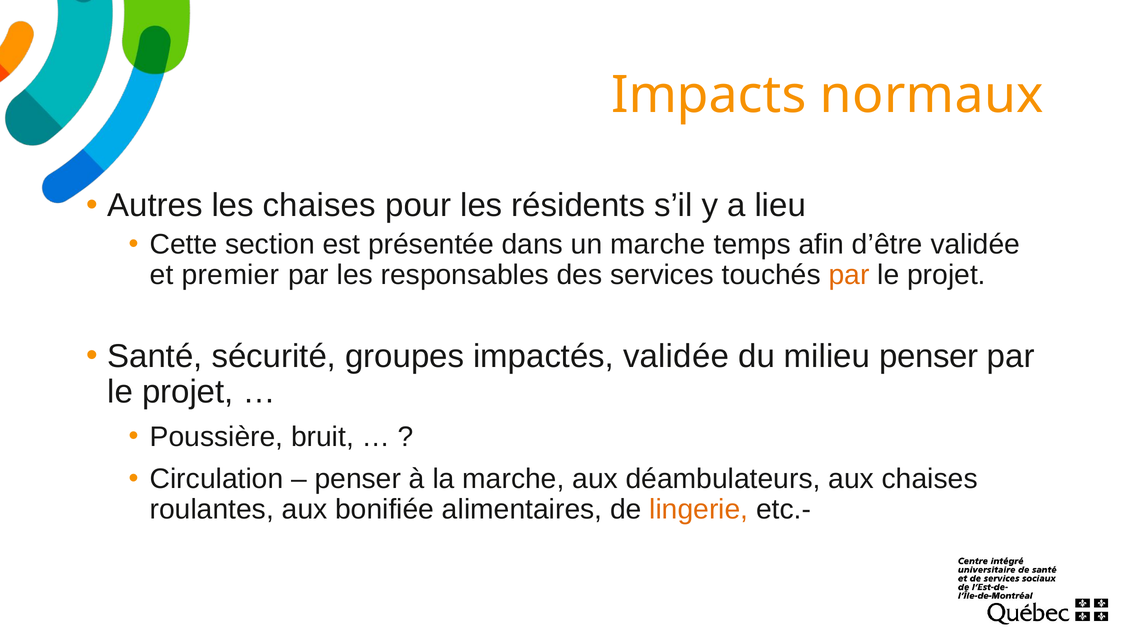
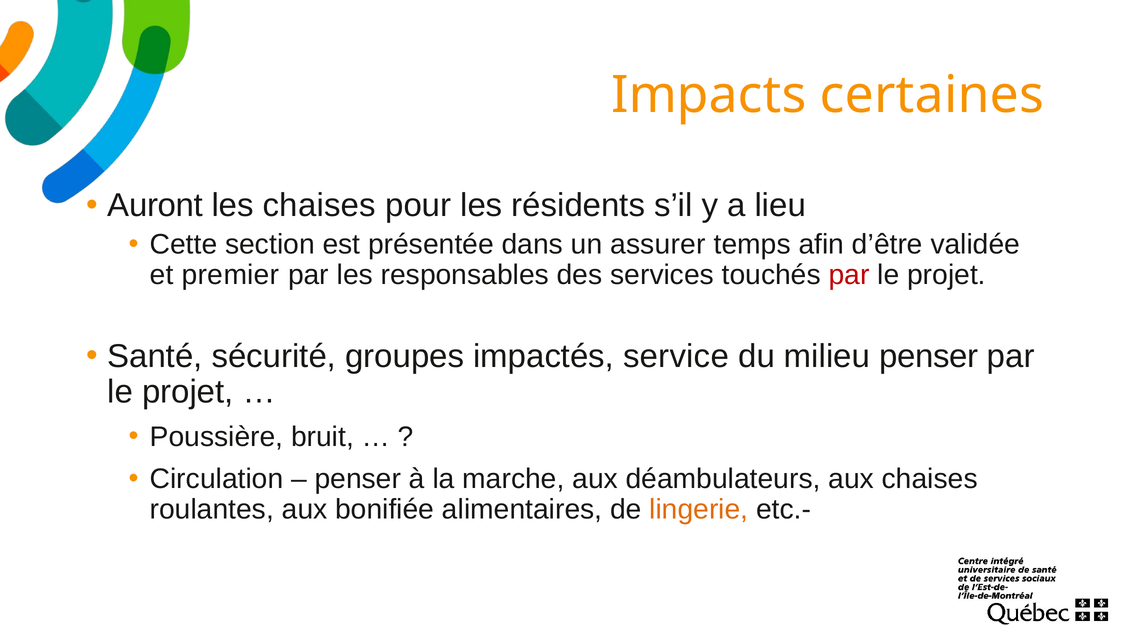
normaux: normaux -> certaines (932, 95)
Autres: Autres -> Auront (155, 206)
un marche: marche -> assurer (658, 245)
par colour: orange -> red (849, 275)
impactés validée: validée -> service (676, 356)
